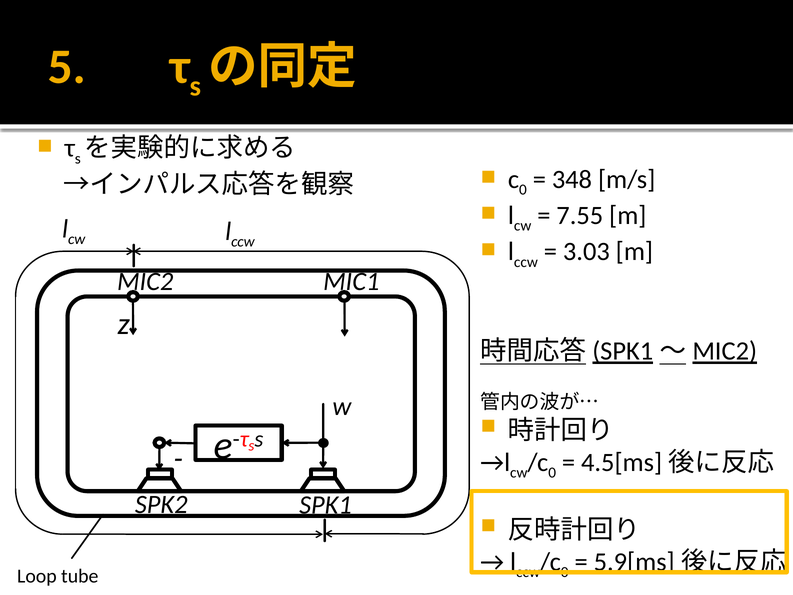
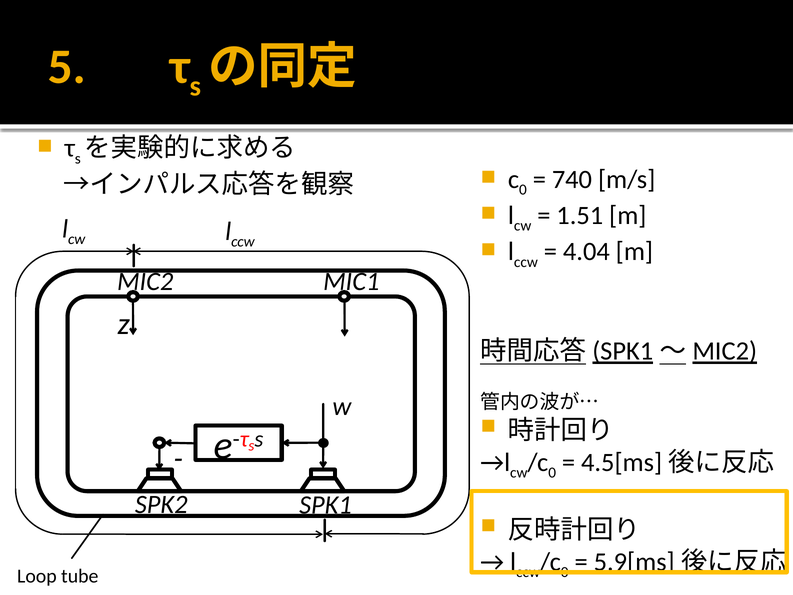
348: 348 -> 740 (572, 179)
7.55: 7.55 -> 1.51 (580, 215)
3.03: 3.03 -> 4.04 (586, 252)
